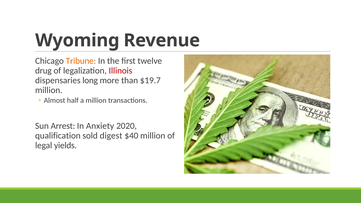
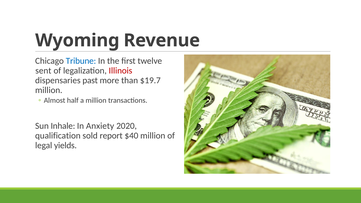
Tribune colour: orange -> blue (81, 61)
drug: drug -> sent (43, 71)
long: long -> past (90, 80)
Arrest: Arrest -> Inhale (63, 126)
digest: digest -> report (111, 136)
